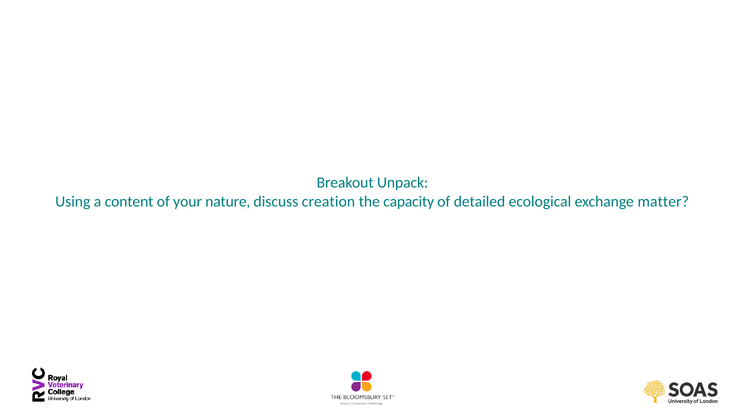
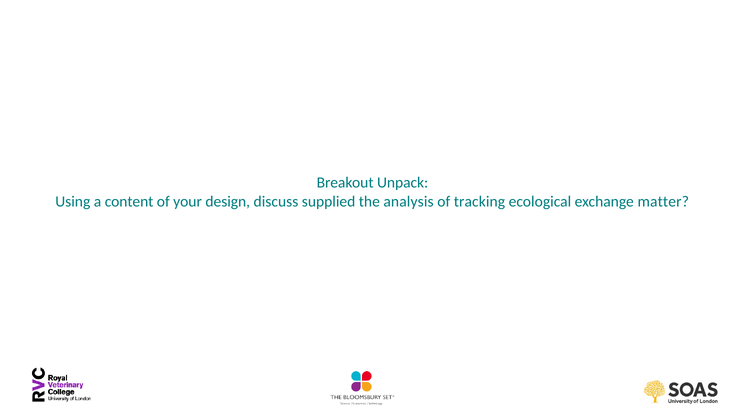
nature: nature -> design (228, 202)
creation: creation -> supplied (329, 202)
capacity: capacity -> analysis (409, 202)
detailed: detailed -> tracking (479, 202)
